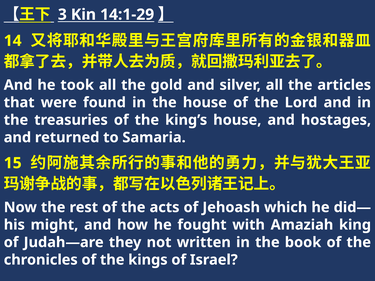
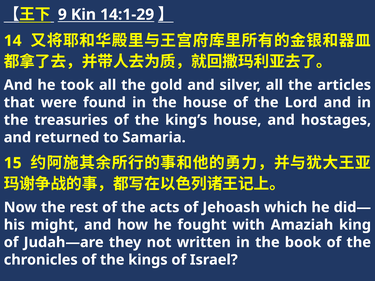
3: 3 -> 9 (62, 15)
